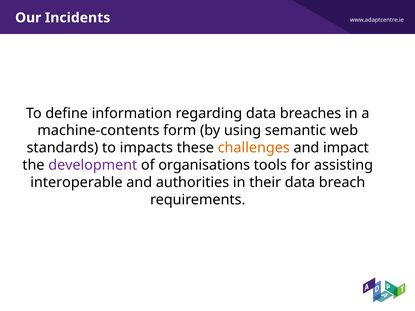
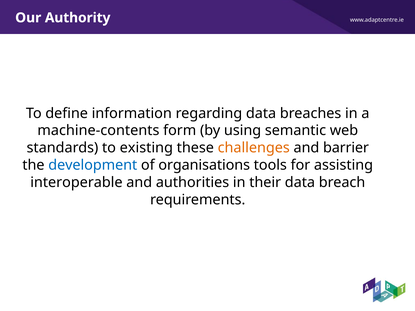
Incidents: Incidents -> Authority (78, 18)
impacts: impacts -> existing (146, 148)
impact: impact -> barrier (346, 148)
development colour: purple -> blue (93, 165)
